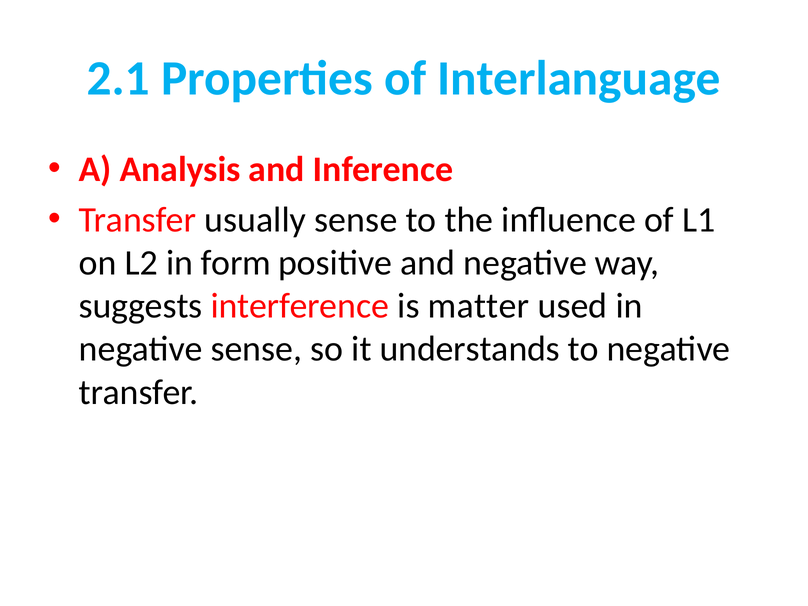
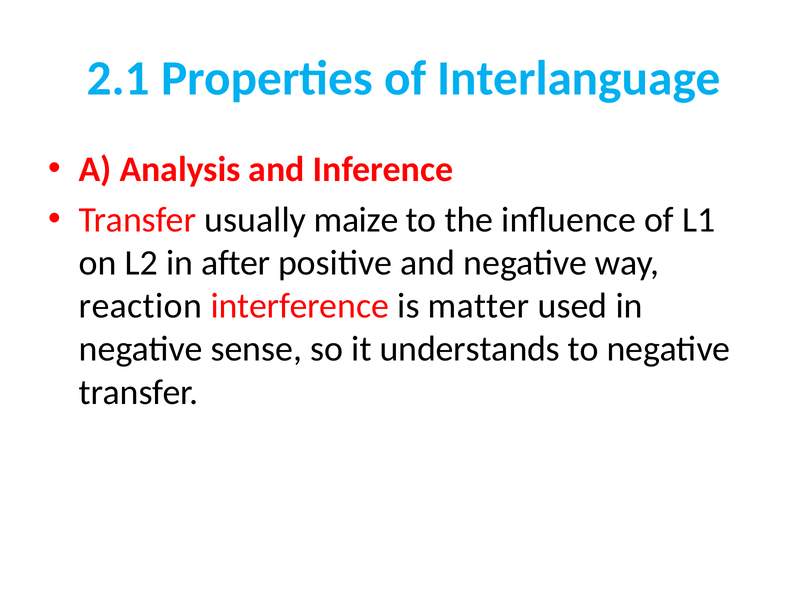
usually sense: sense -> maize (356, 220)
form: form -> after (236, 263)
suggests: suggests -> reaction (140, 306)
